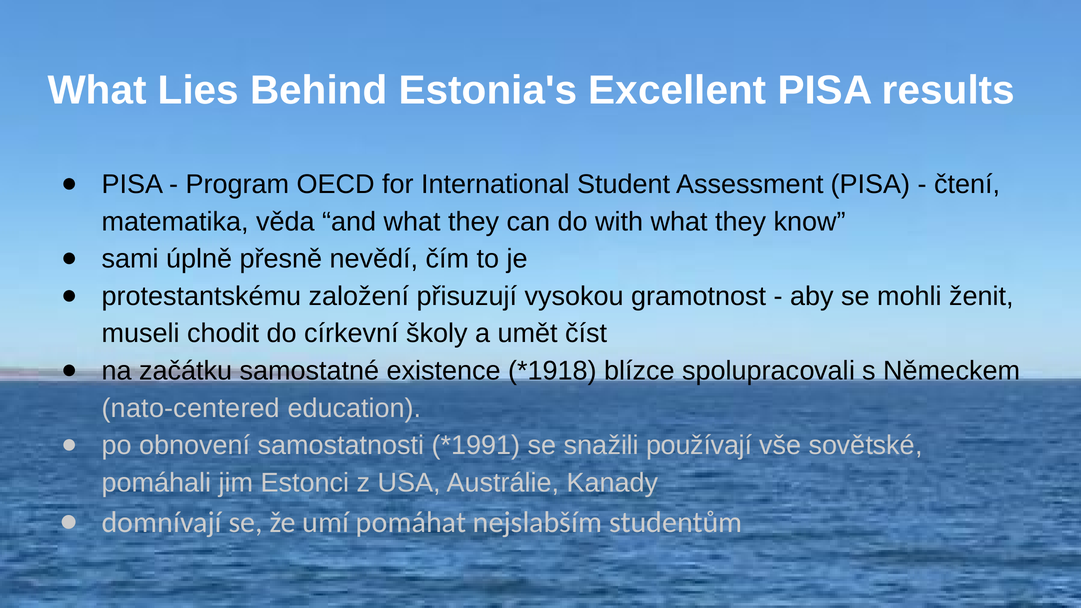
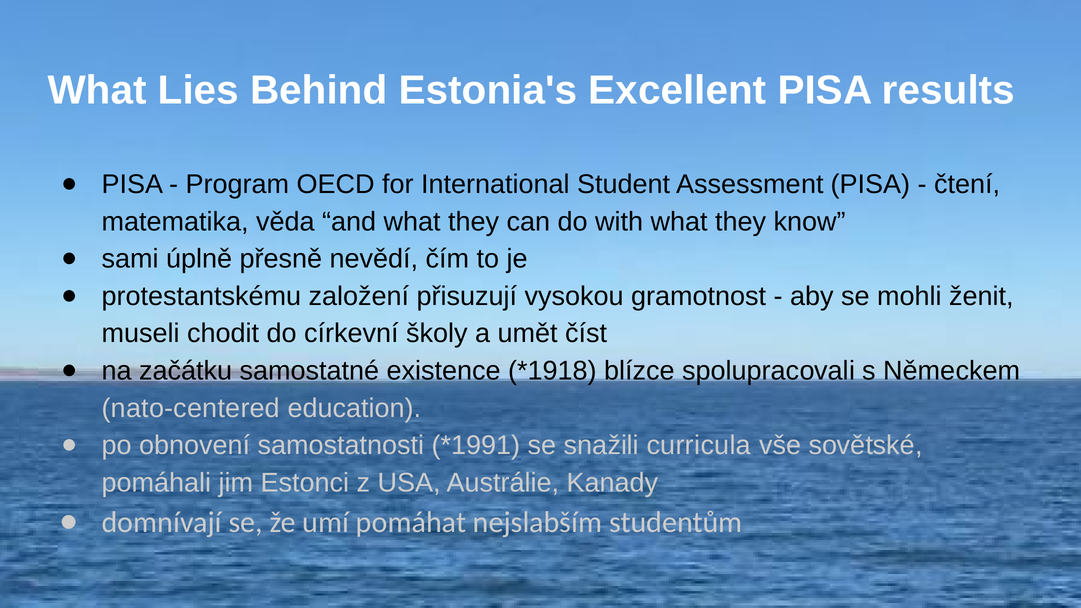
používají: používají -> curricula (699, 445)
